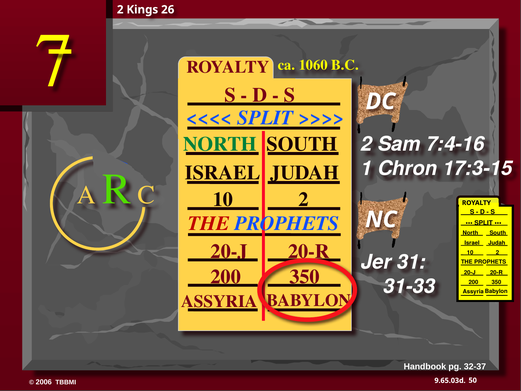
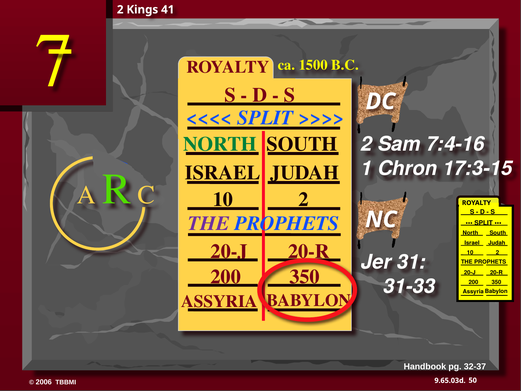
26: 26 -> 41 (168, 10)
1060: 1060 -> 1500 (313, 65)
THE colour: red -> purple (209, 223)
